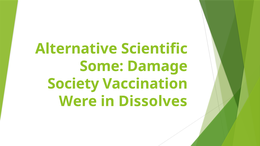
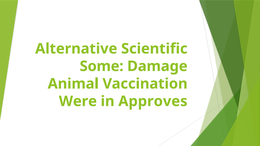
Society: Society -> Animal (73, 84)
Dissolves: Dissolves -> Approves (153, 101)
